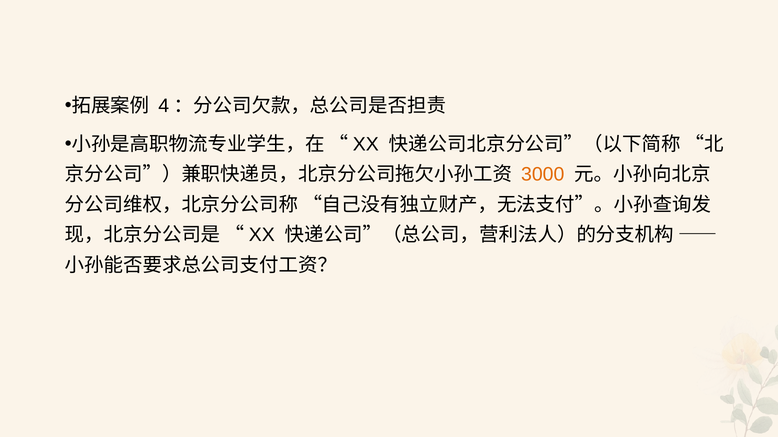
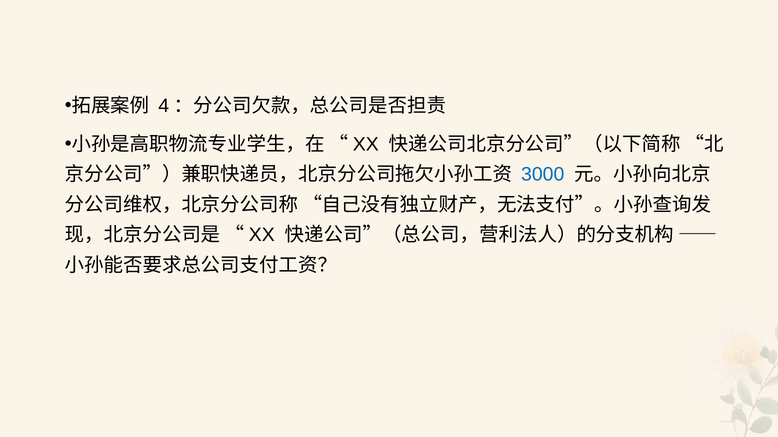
3000 colour: orange -> blue (543, 175)
